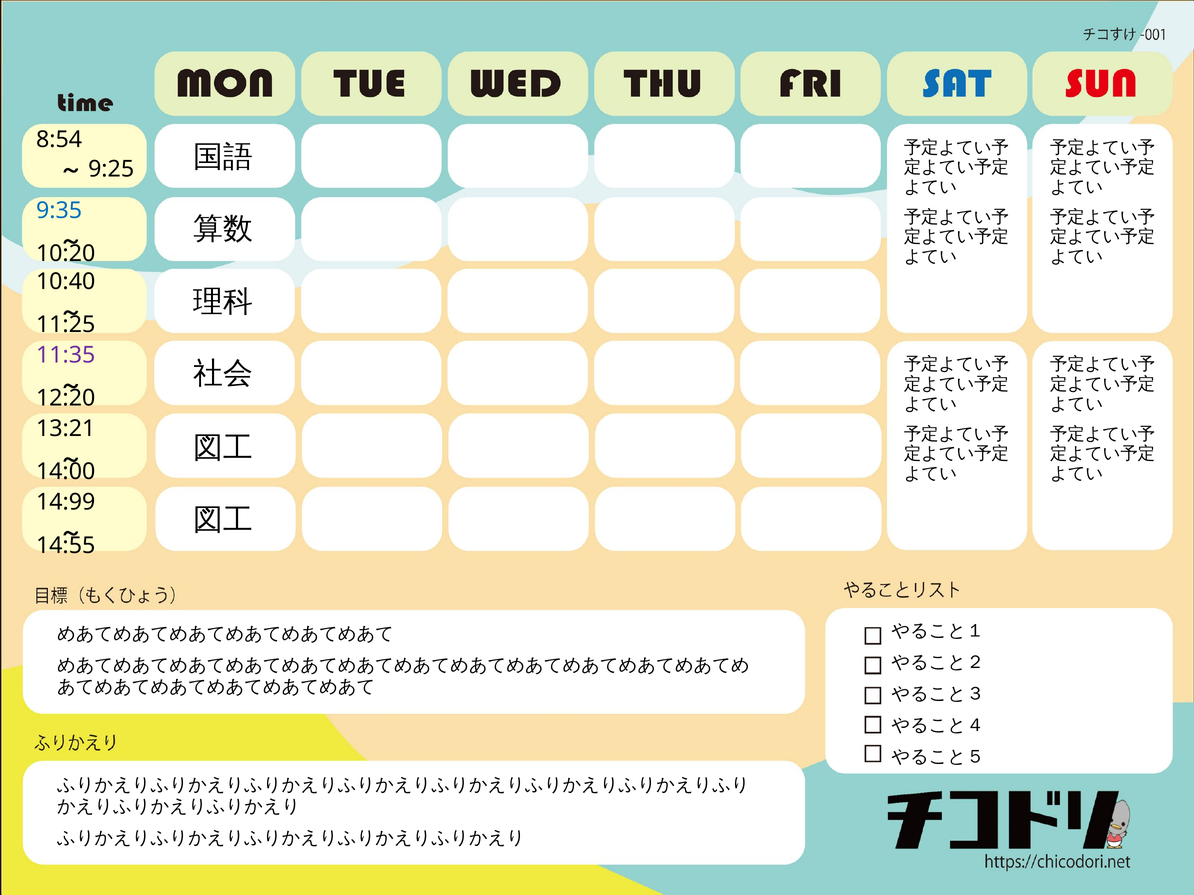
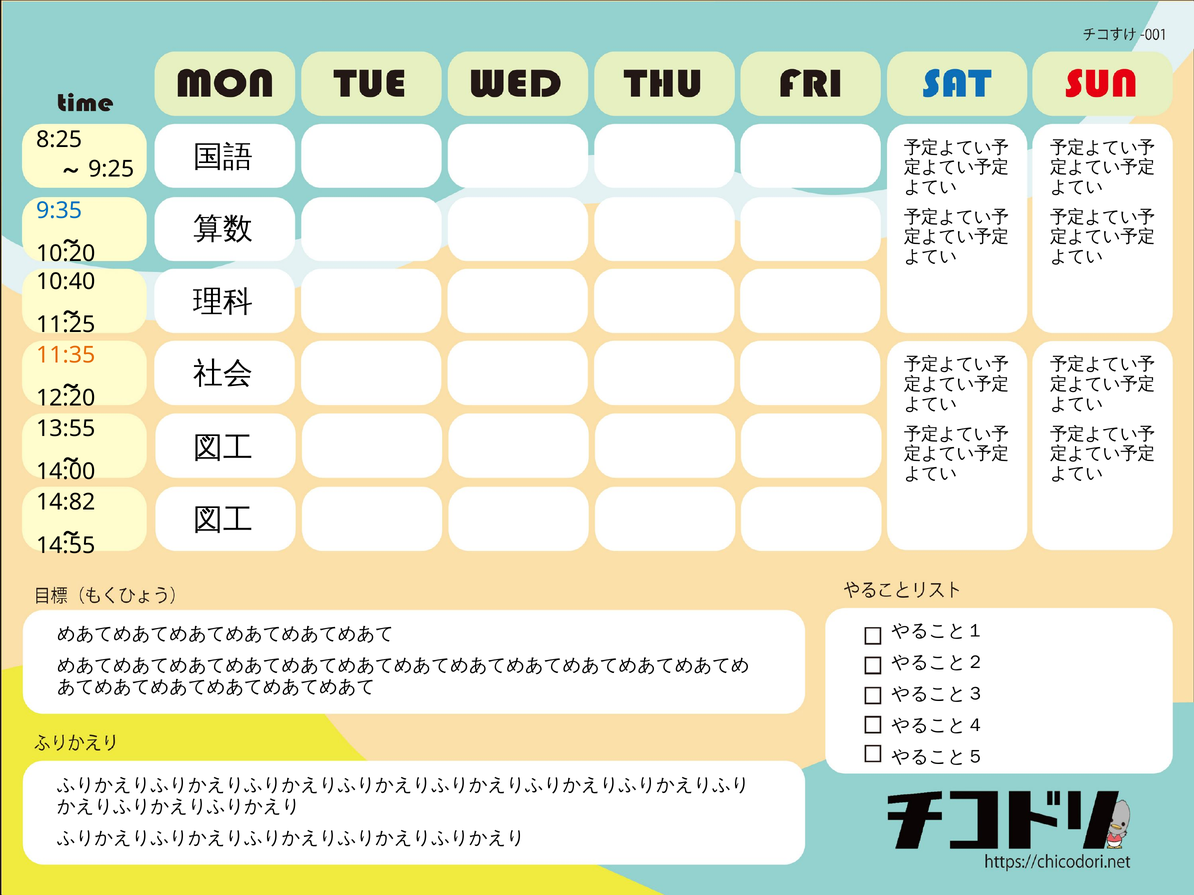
8:54: 8:54 -> 8:25 (59, 139)
11:35 colour: purple -> orange (66, 355)
13:21: 13:21 -> 13:55 (66, 429)
14:99: 14:99 -> 14:82 (66, 503)
